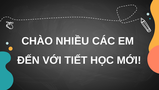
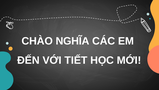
NHIỀU: NHIỀU -> NGHĨA (72, 41)
